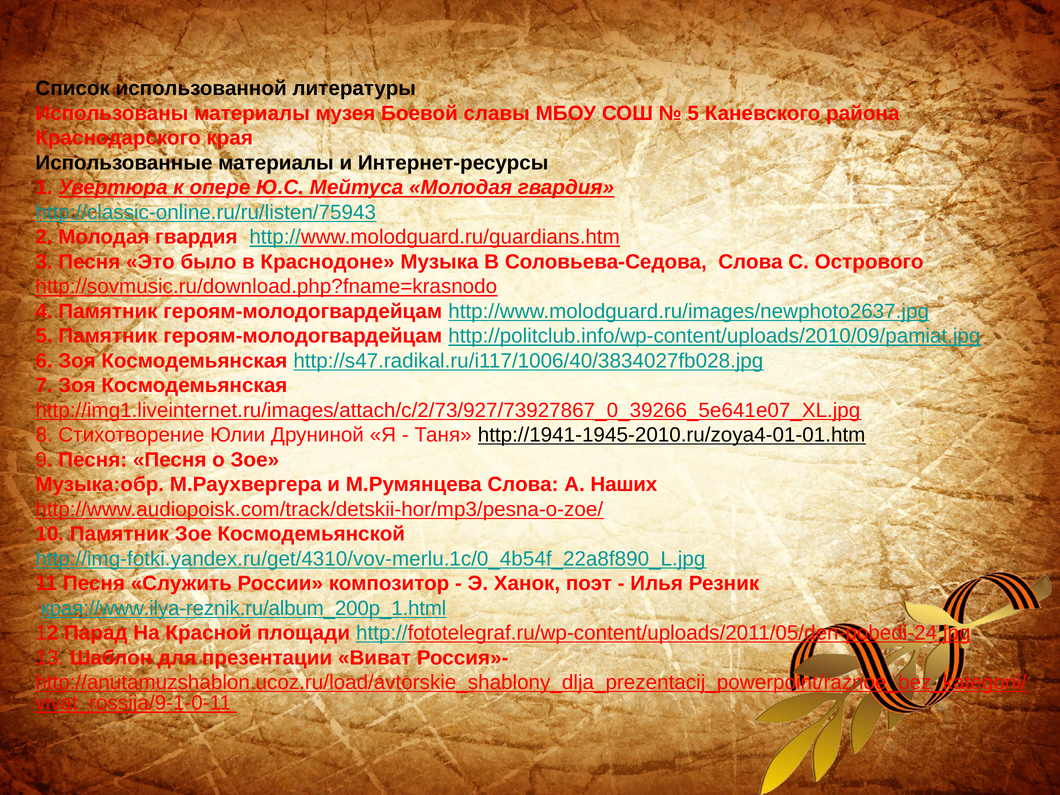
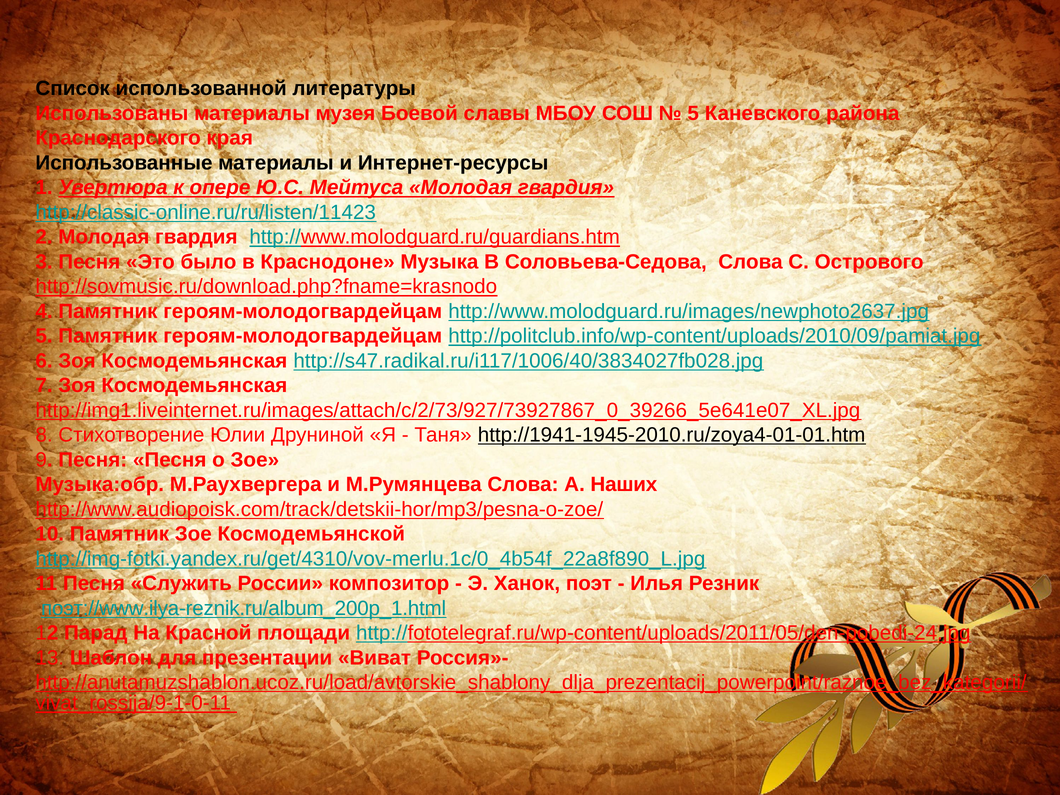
http://classic-online.ru/ru/listen/75943: http://classic-online.ru/ru/listen/75943 -> http://classic-online.ru/ru/listen/11423 (206, 212)
края://www.ilya-reznik.ru/album_200p_1.html: края://www.ilya-reznik.ru/album_200p_1.html -> поэт://www.ilya-reznik.ru/album_200p_1.html (244, 608)
